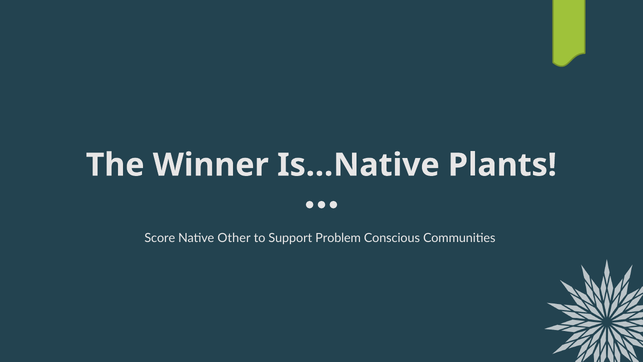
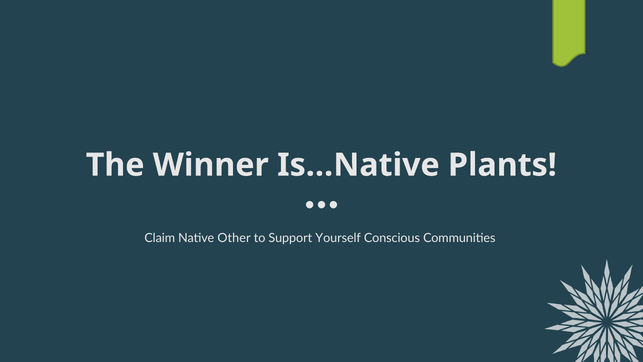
Score: Score -> Claim (160, 238)
Problem: Problem -> Yourself (338, 238)
